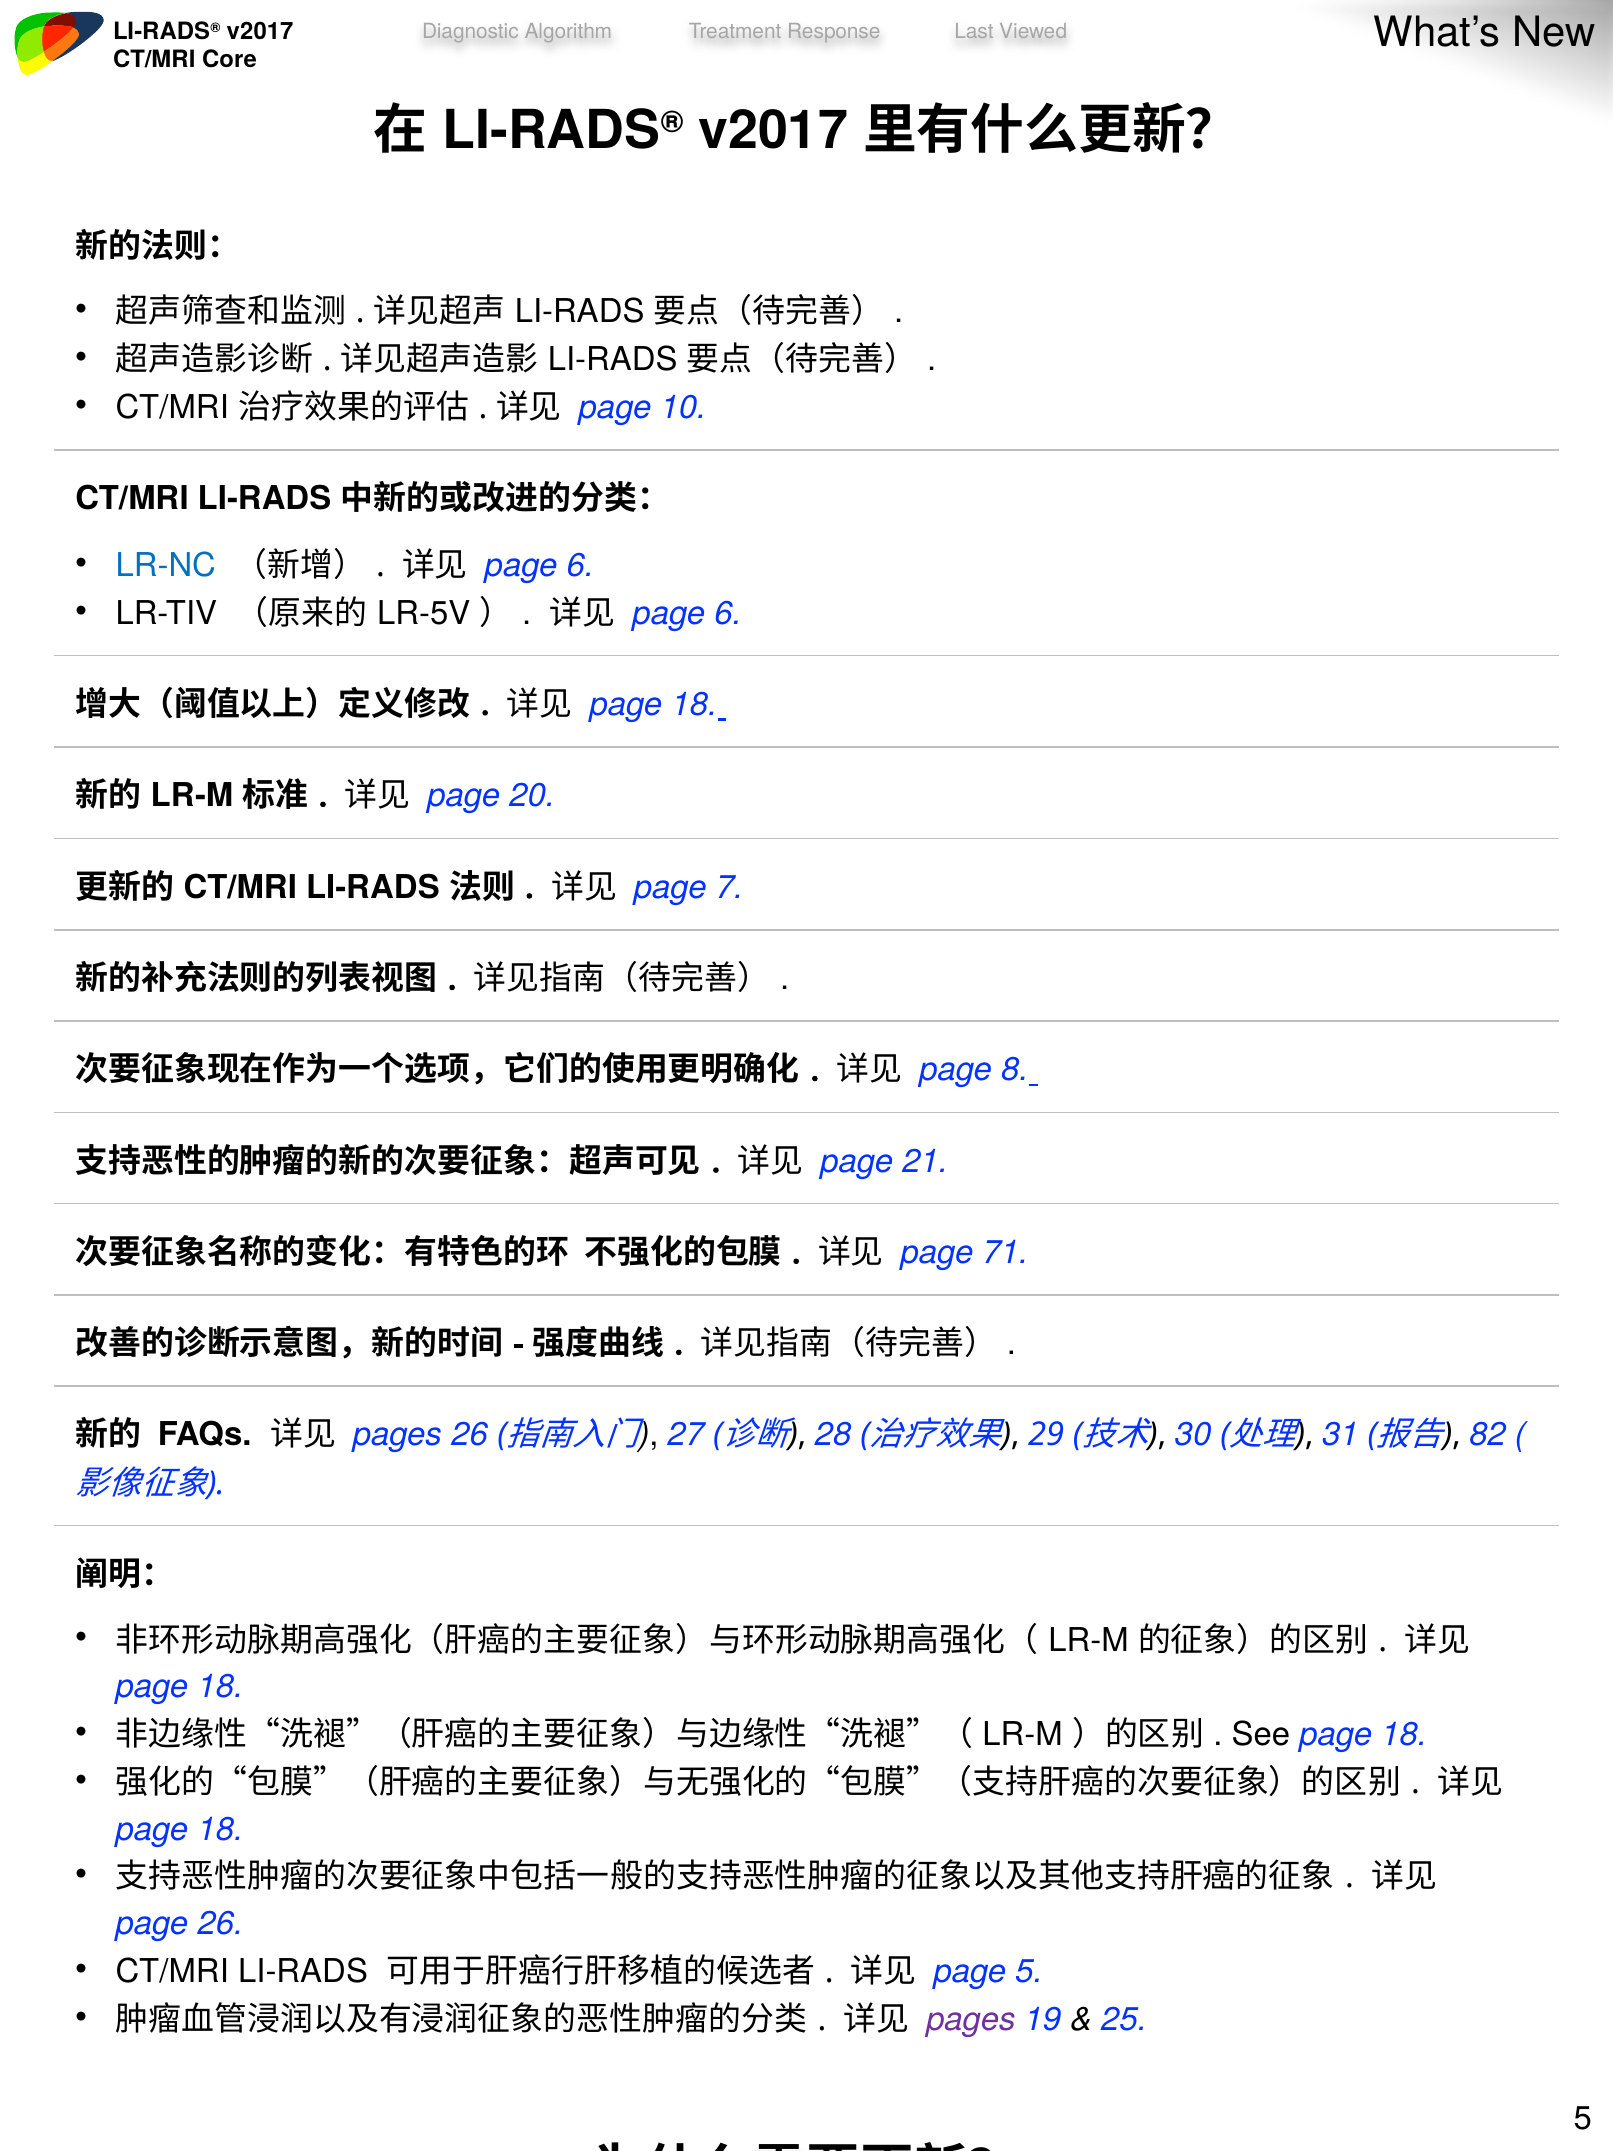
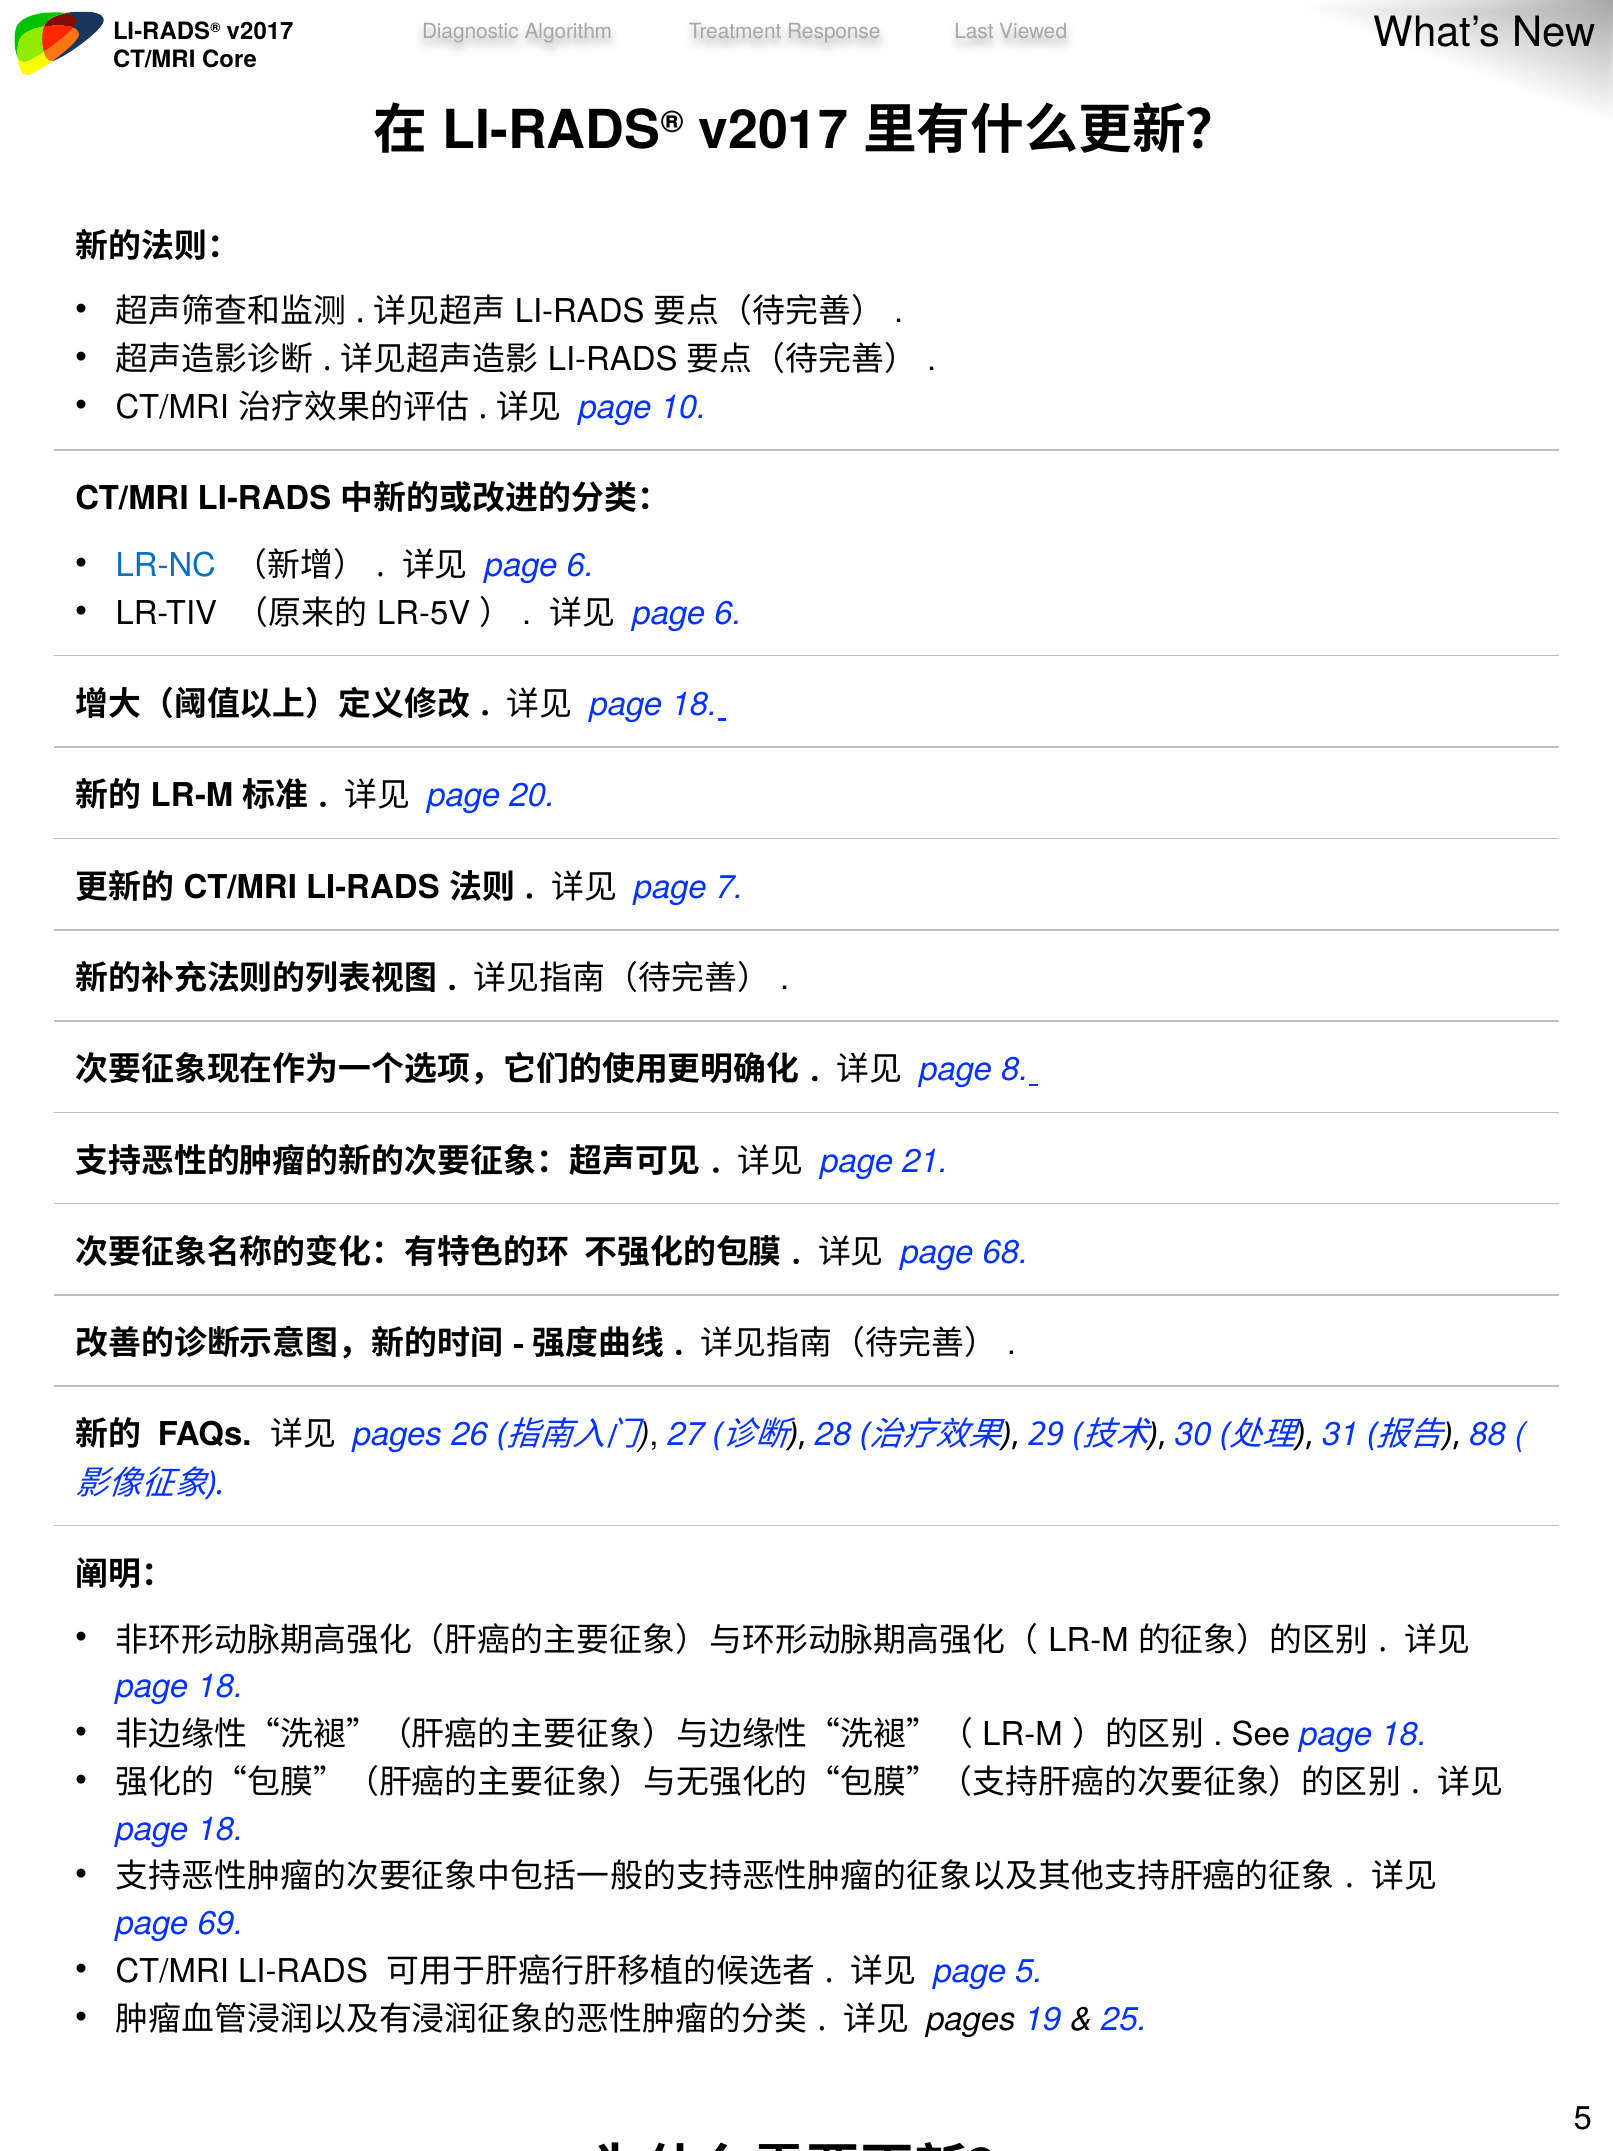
71: 71 -> 68 (1005, 1253)
82: 82 -> 88 (1488, 1435)
page 26: 26 -> 69 (220, 1924)
pages colour: purple -> black (971, 2019)
